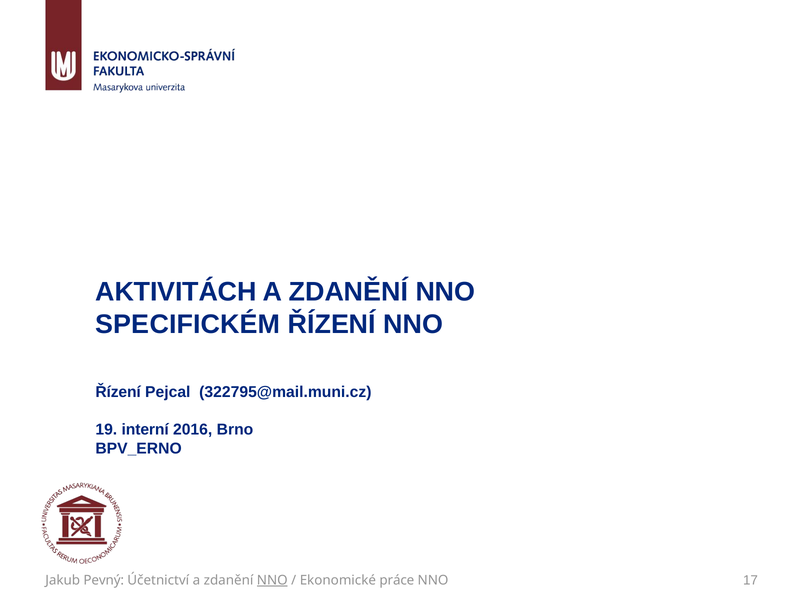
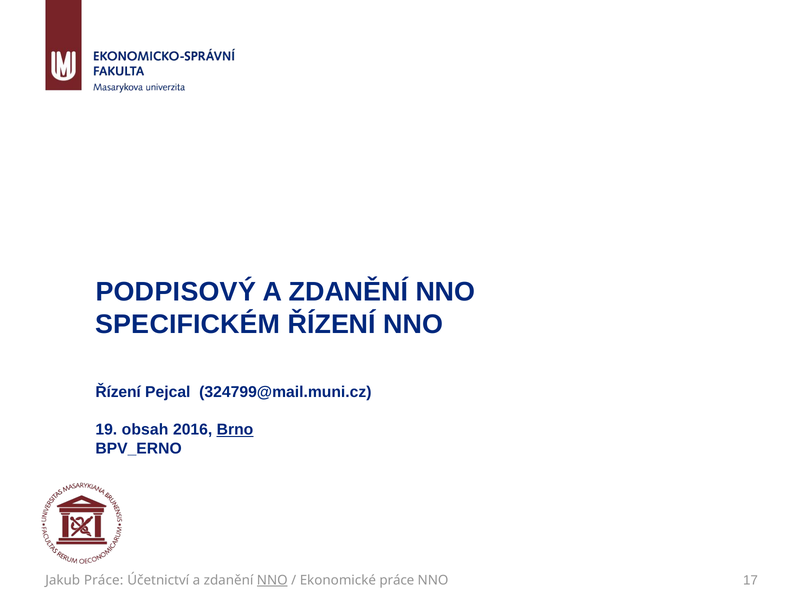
AKTIVITÁCH: AKTIVITÁCH -> PODPISOVÝ (176, 292)
322795@mail.muni.cz: 322795@mail.muni.cz -> 324799@mail.muni.cz (285, 392)
interní: interní -> obsah (145, 429)
Brno underline: none -> present (235, 429)
Jakub Pevný: Pevný -> Práce (104, 580)
